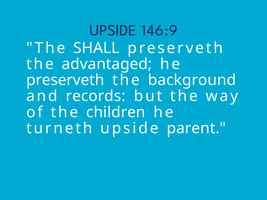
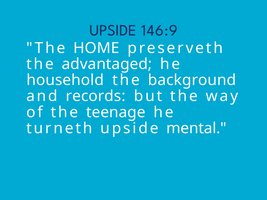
SHALL: SHALL -> HOME (96, 48)
preserveth: preserveth -> household (65, 80)
children: children -> teenage (116, 112)
parent: parent -> mental (196, 128)
